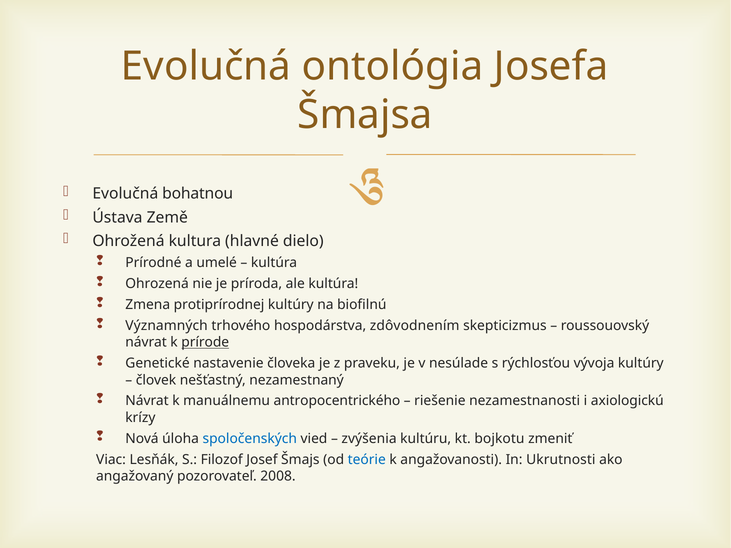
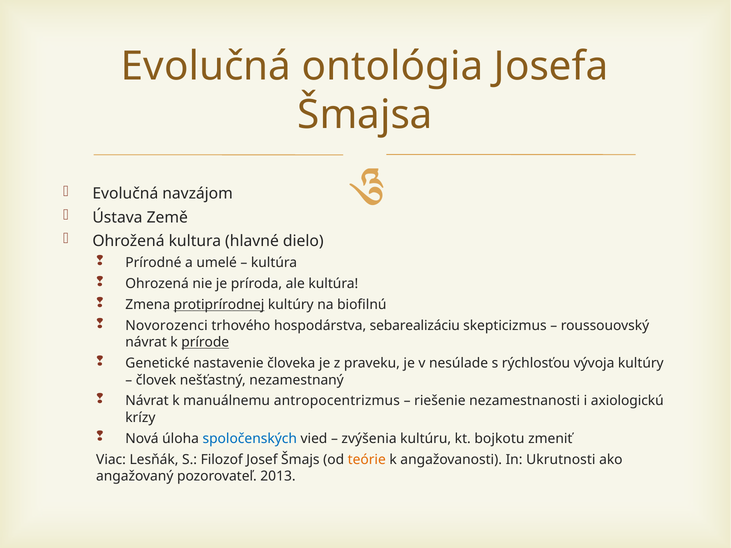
bohatnou: bohatnou -> navzájom (198, 194)
protiprírodnej underline: none -> present (219, 305)
Významných: Významných -> Novorozenci (167, 326)
zdôvodnením: zdôvodnením -> sebarealizáciu (415, 326)
antropocentrického: antropocentrického -> antropocentrizmus (337, 401)
teórie colour: blue -> orange (367, 460)
2008: 2008 -> 2013 (278, 476)
